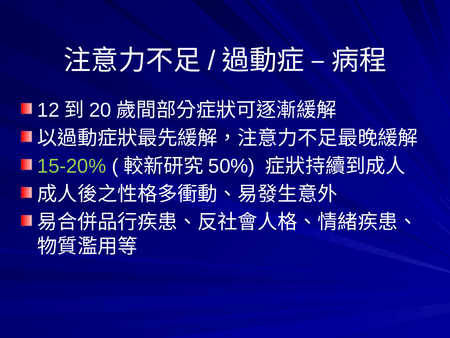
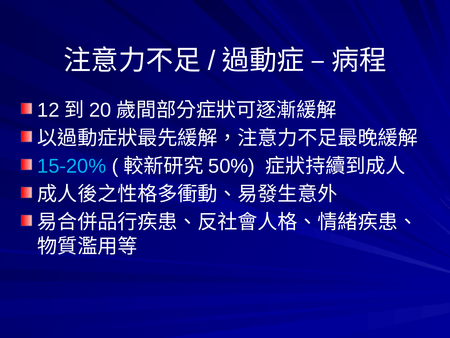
15-20% colour: light green -> light blue (72, 166)
